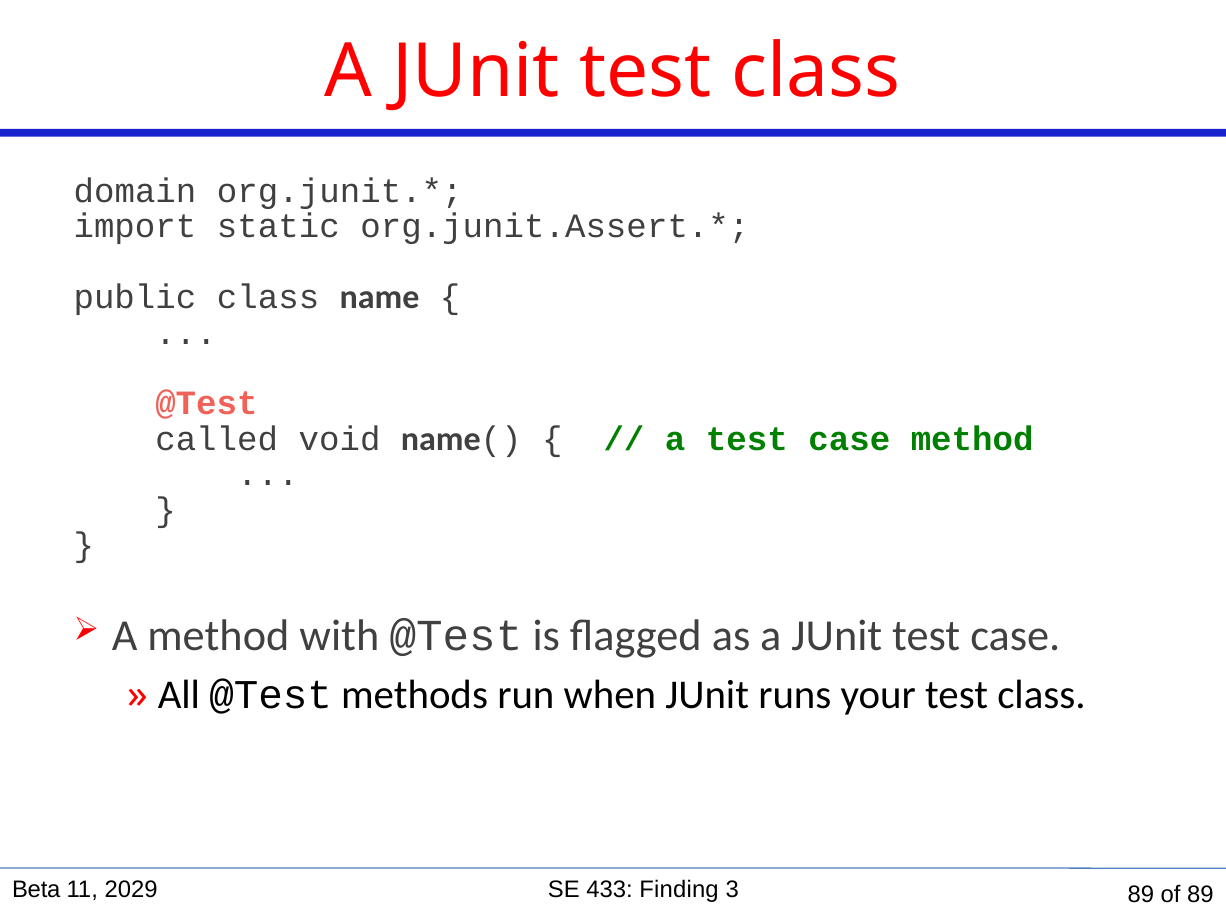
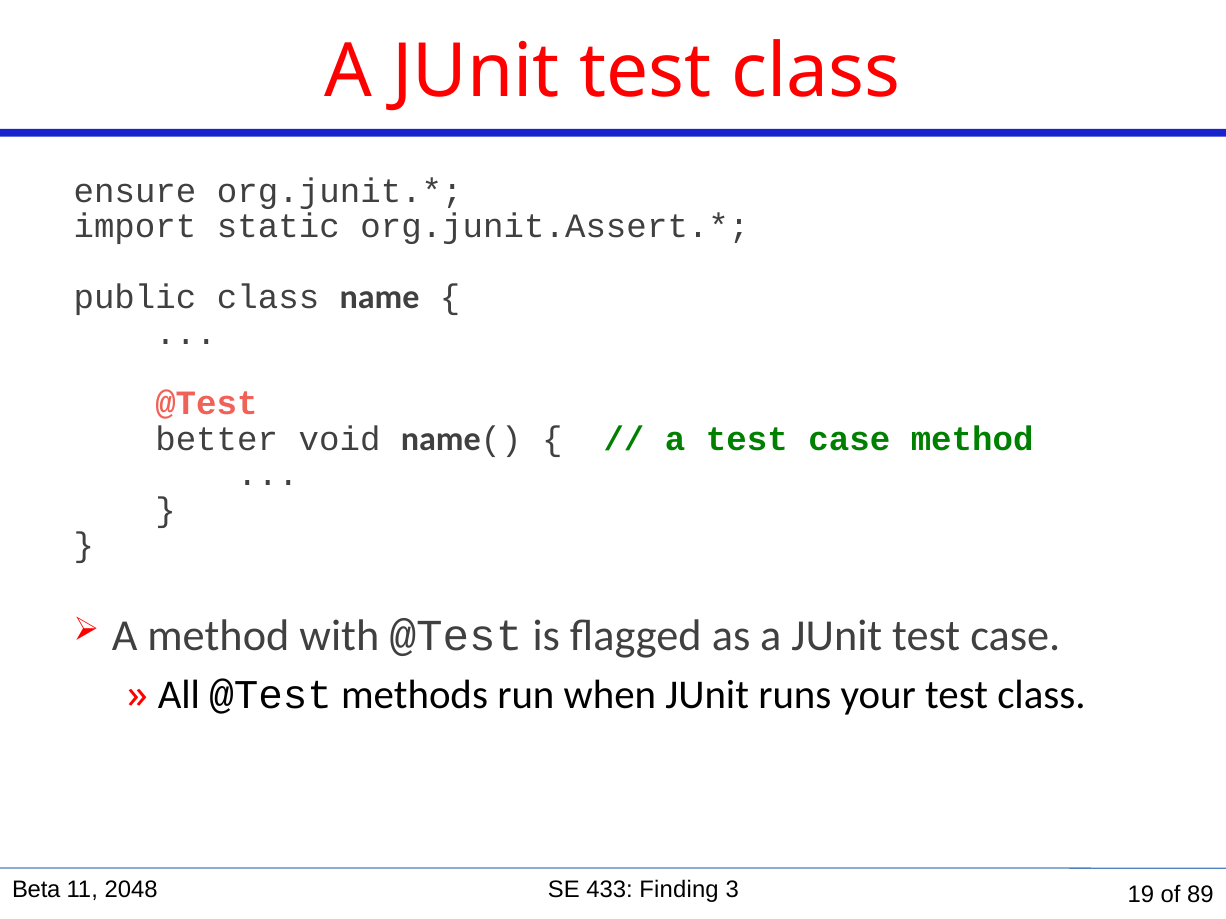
domain: domain -> ensure (135, 191)
called: called -> better (217, 439)
2029: 2029 -> 2048 (131, 891)
3 89: 89 -> 19 (1141, 896)
